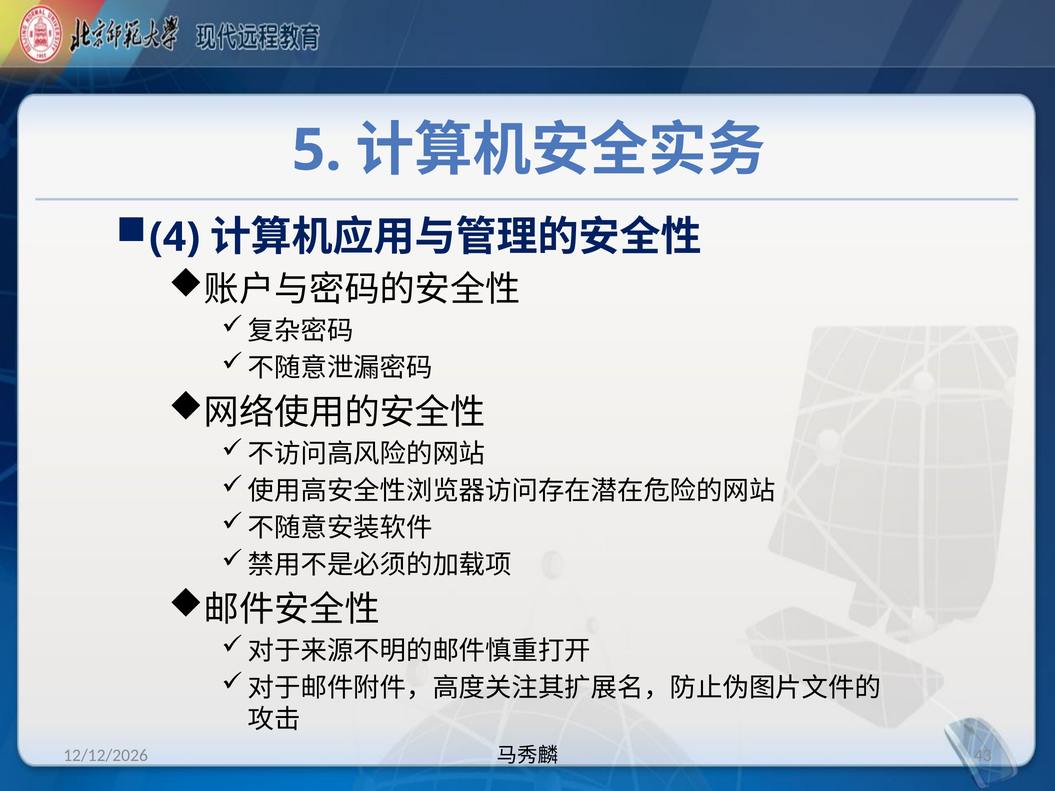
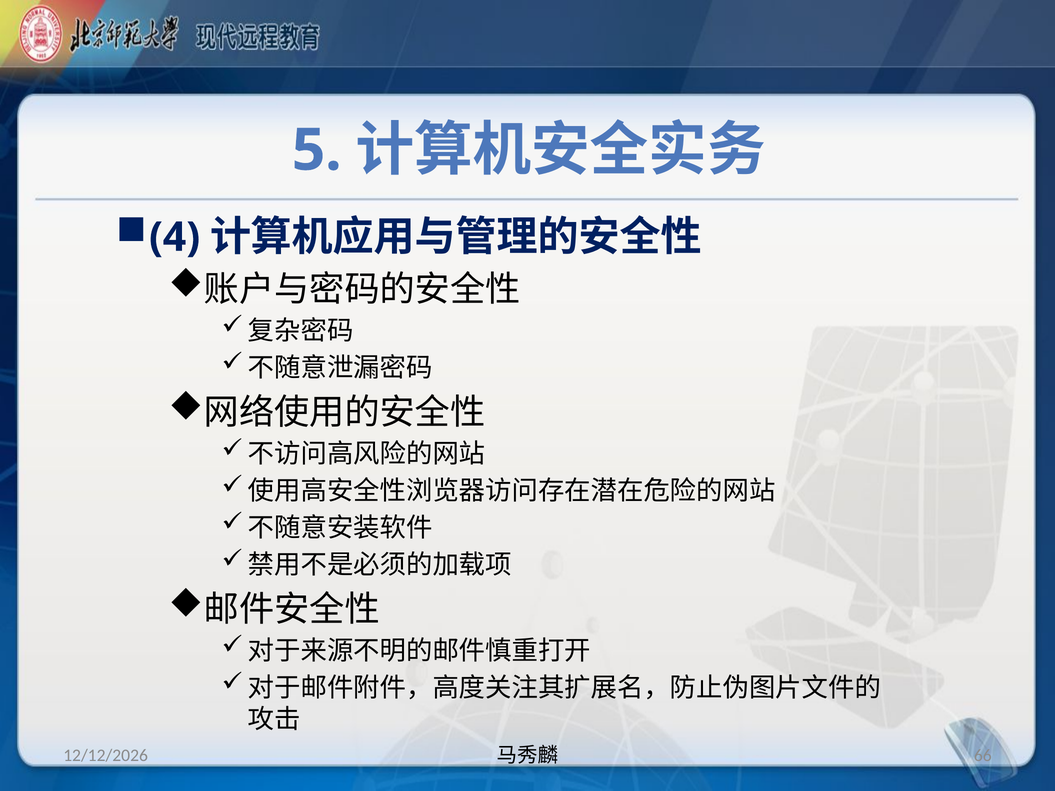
43: 43 -> 66 (983, 755)
